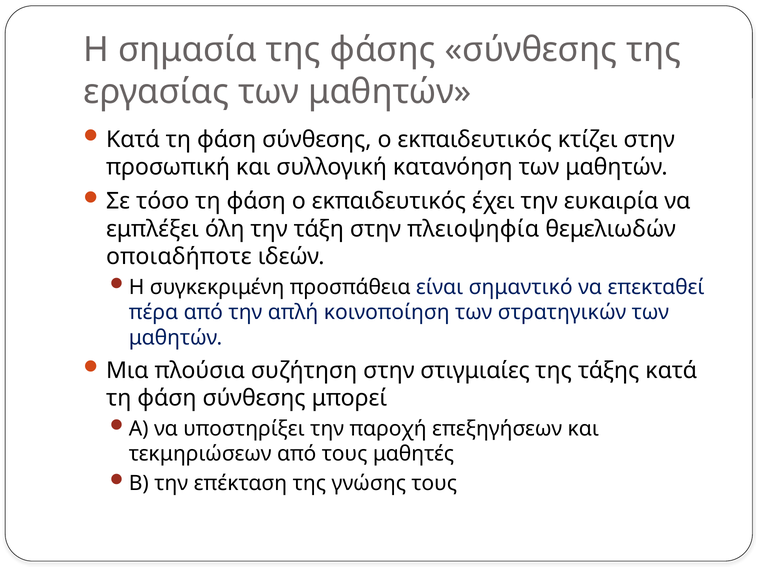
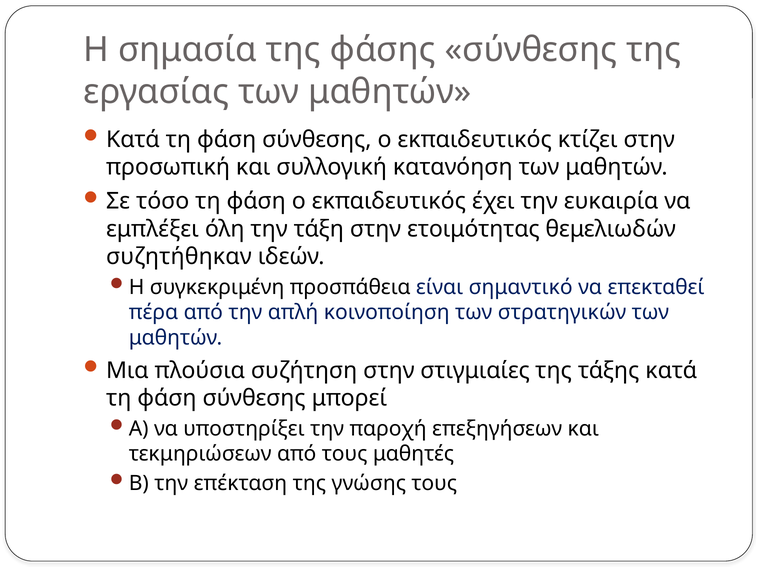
πλειοψηφία: πλειοψηφία -> ετοιμότητας (473, 229)
οποιαδήποτε: οποιαδήποτε -> συζητήθηκαν (179, 257)
